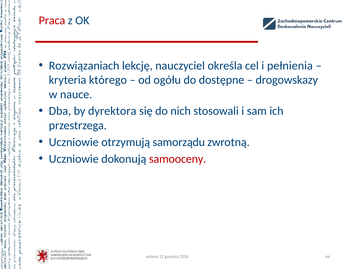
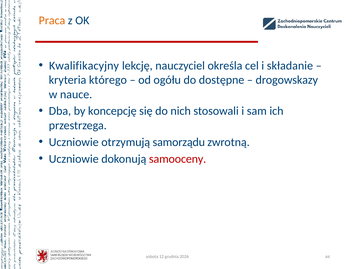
Praca colour: red -> orange (52, 21)
Rozwiązaniach: Rozwiązaniach -> Kwalifikacyjny (84, 65)
pełnienia: pełnienia -> składanie (290, 65)
dyrektora: dyrektora -> koncepcję (112, 111)
